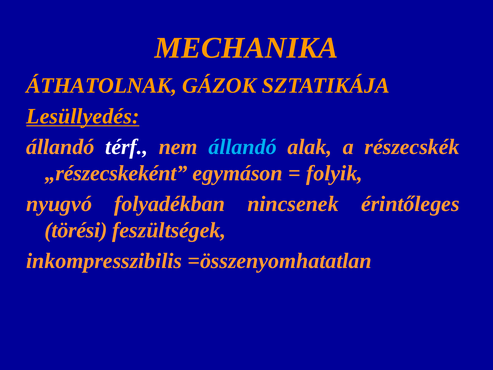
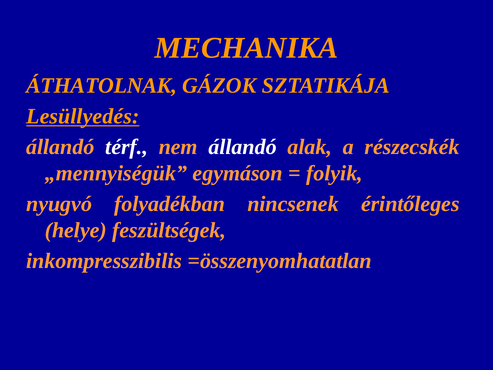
állandó colour: light blue -> white (243, 147)
„részecskeként: „részecskeként -> „mennyiségük (116, 173)
törési: törési -> helye (76, 230)
